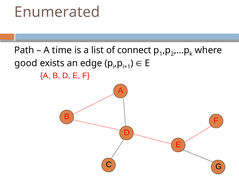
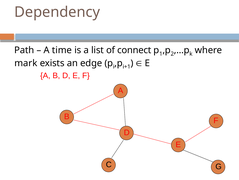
Enumerated: Enumerated -> Dependency (57, 12)
good: good -> mark (26, 63)
